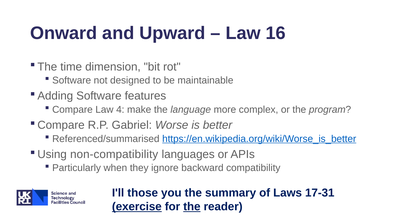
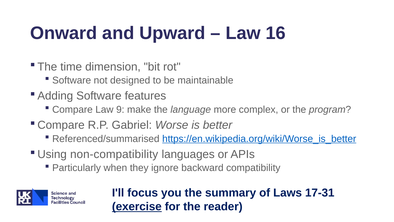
4: 4 -> 9 (120, 109)
those: those -> focus (143, 193)
the underline: present -> none (192, 206)
